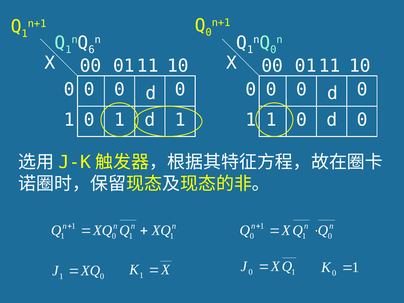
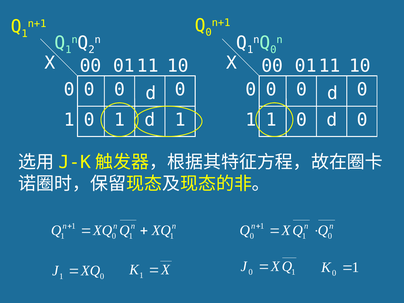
6: 6 -> 2 (92, 50)
